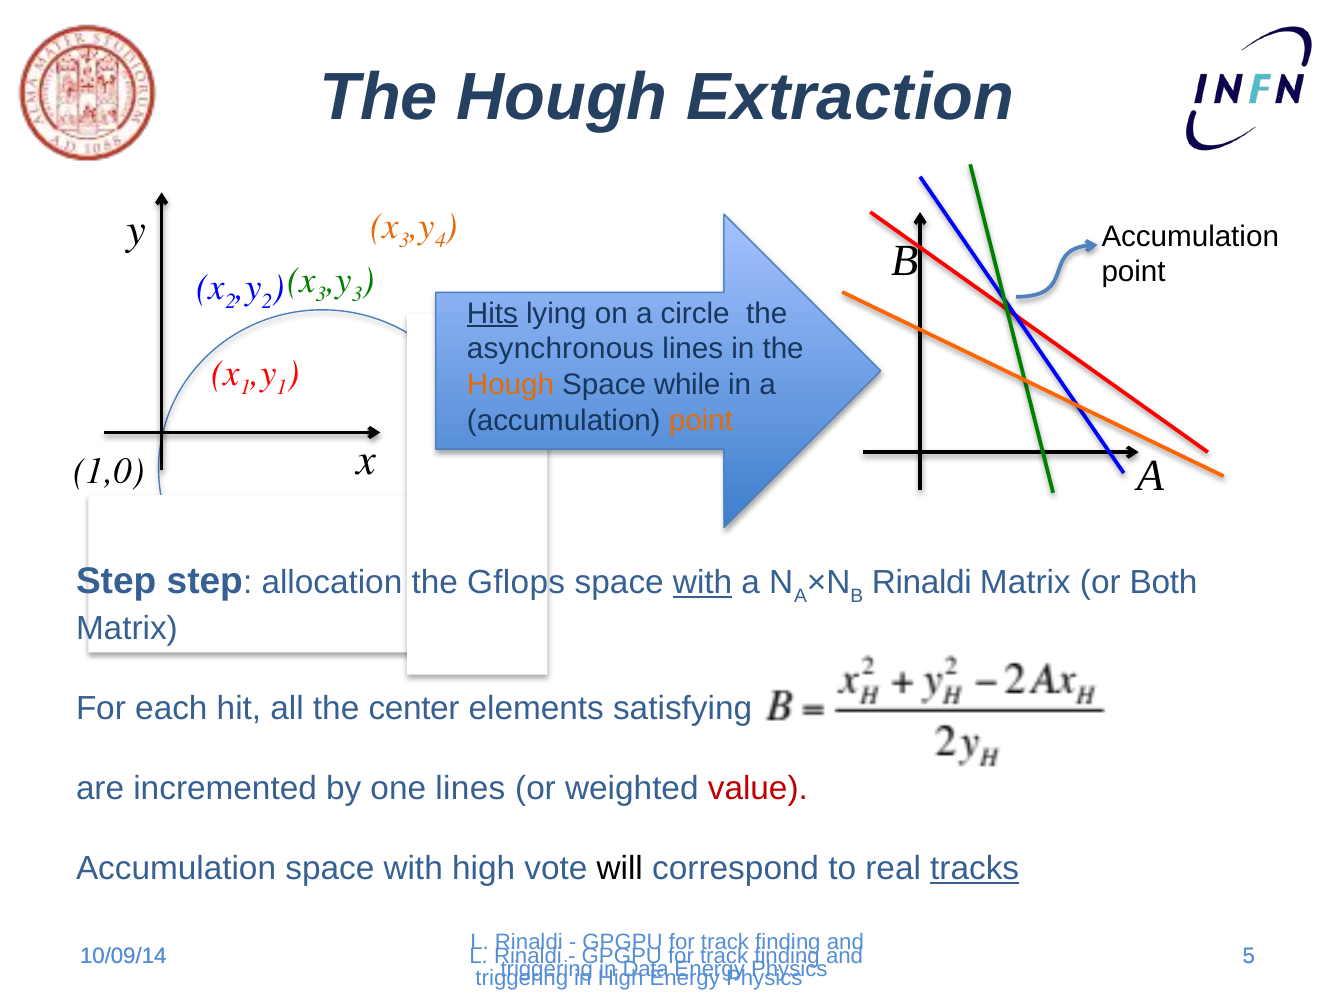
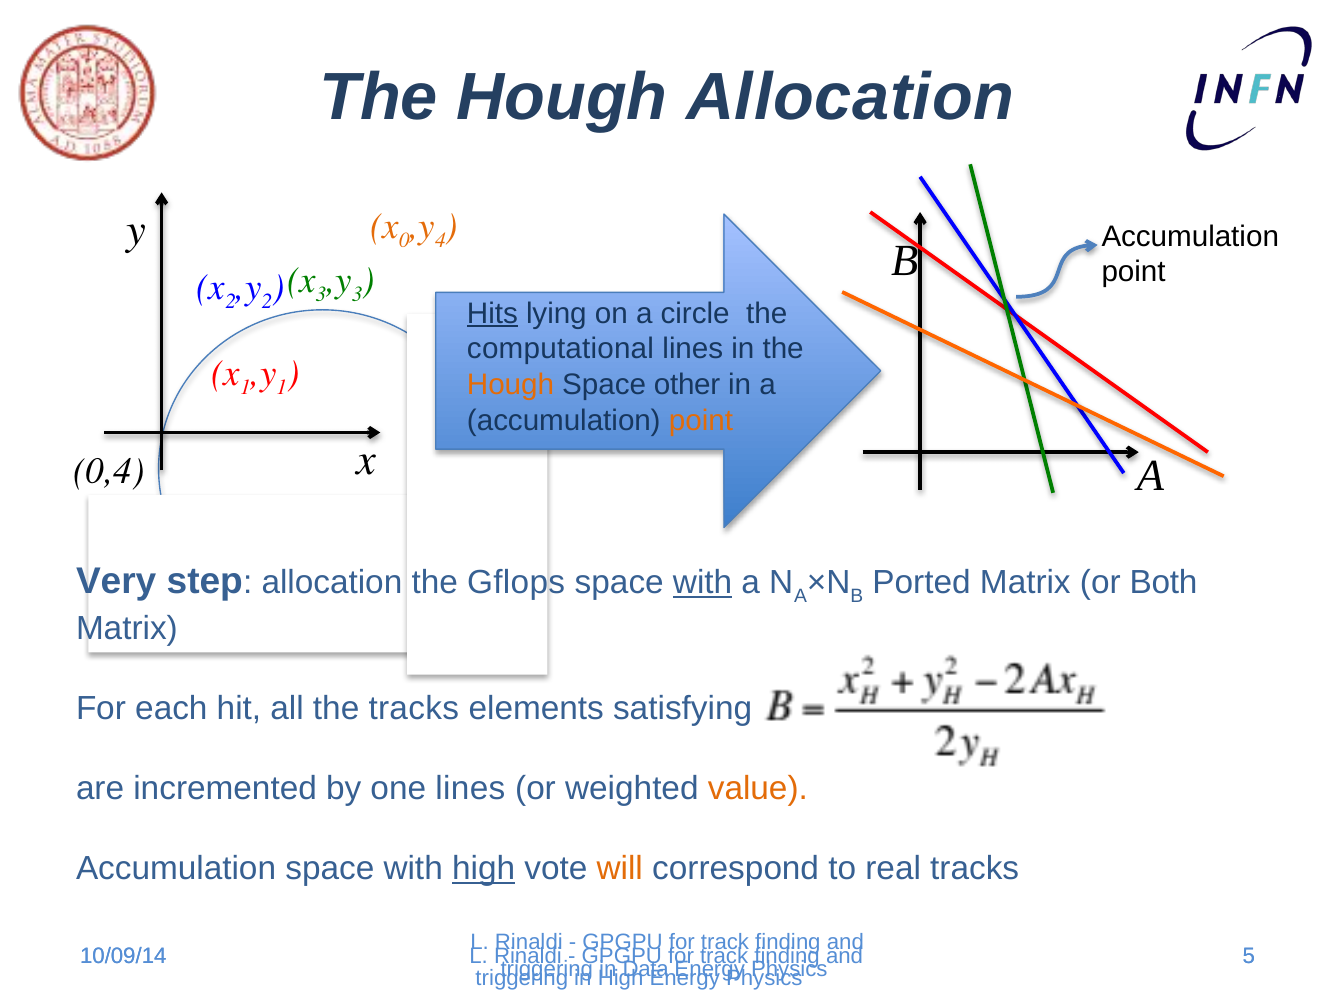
Hough Extraction: Extraction -> Allocation (850, 97)
3: 3 -> 0 (404, 240)
asynchronous: asynchronous -> computational (560, 349)
while: while -> other (687, 385)
1,0: 1,0 -> 0,4 (109, 471)
Step: Step -> Very (116, 582)
B Rinaldi: Rinaldi -> Ported (922, 583)
the center: center -> tracks (414, 709)
value colour: red -> orange (758, 789)
high underline: none -> present (484, 869)
will colour: black -> orange (620, 869)
tracks underline: present -> none (975, 869)
